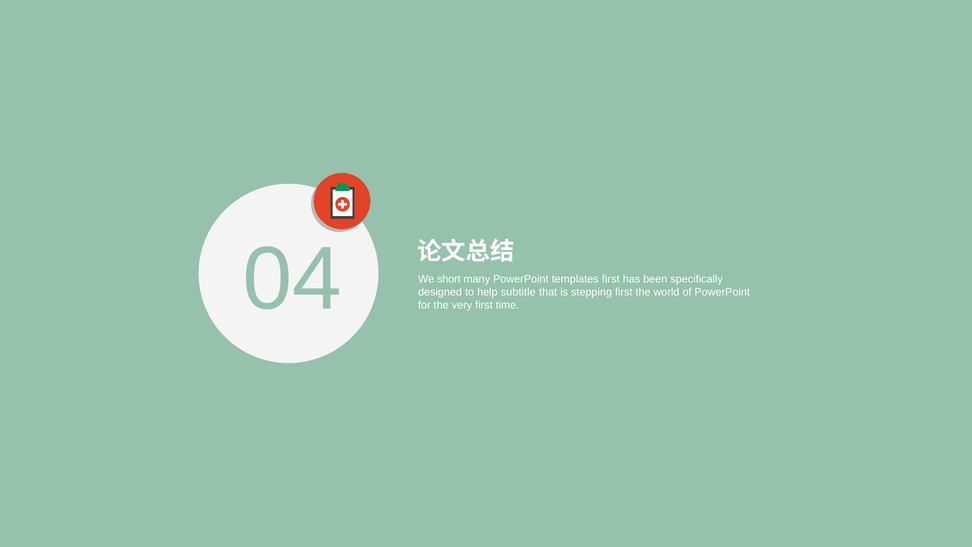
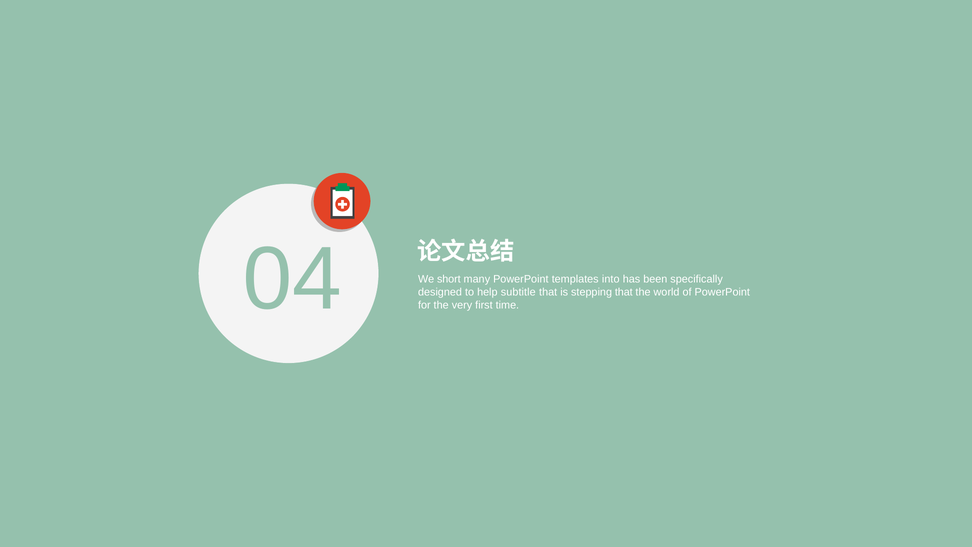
templates first: first -> into (611, 279)
stepping first: first -> that (624, 292)
